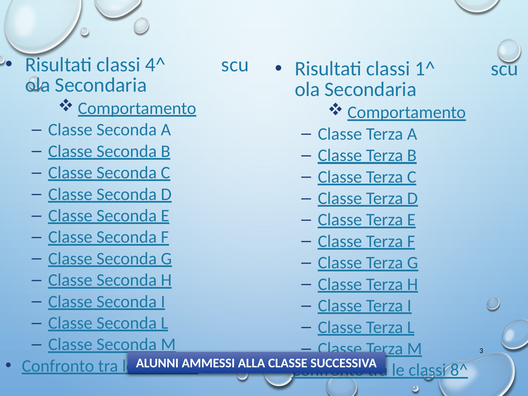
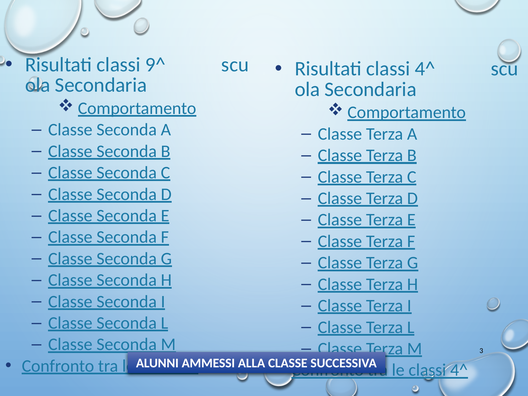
4^: 4^ -> 9^ (156, 65)
Risultati classi 1^: 1^ -> 4^ (425, 69)
le classi 8^: 8^ -> 4^ (459, 370)
